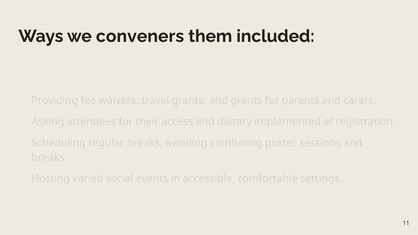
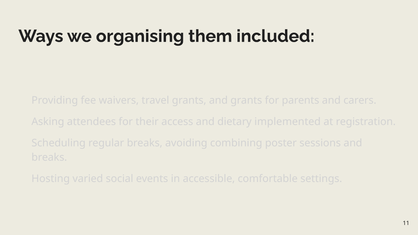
conveners: conveners -> organising (140, 36)
